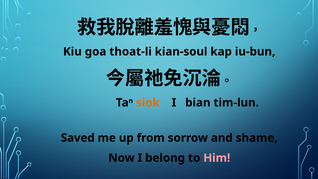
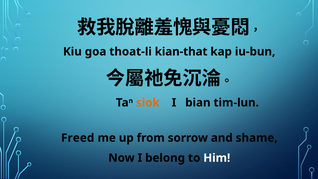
kian-soul: kian-soul -> kian-that (181, 52)
Saved: Saved -> Freed (78, 138)
Him colour: pink -> white (217, 158)
